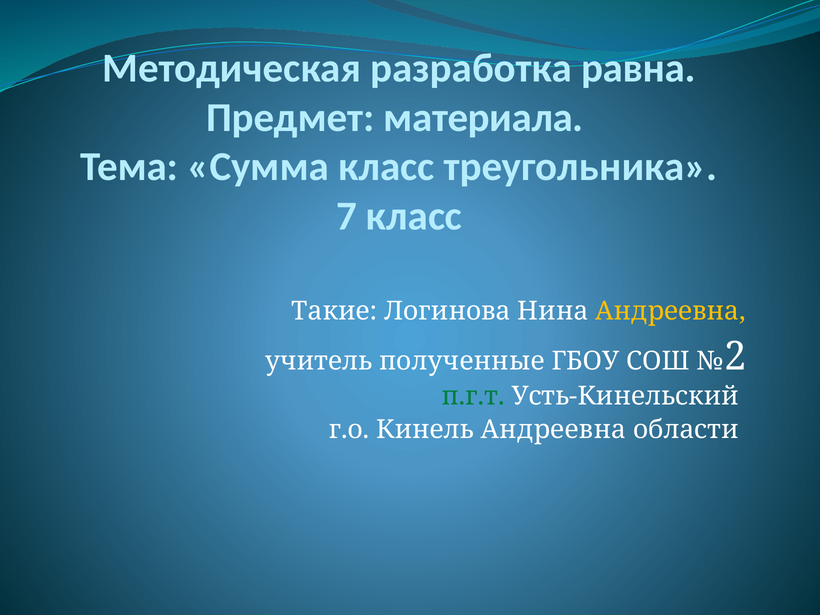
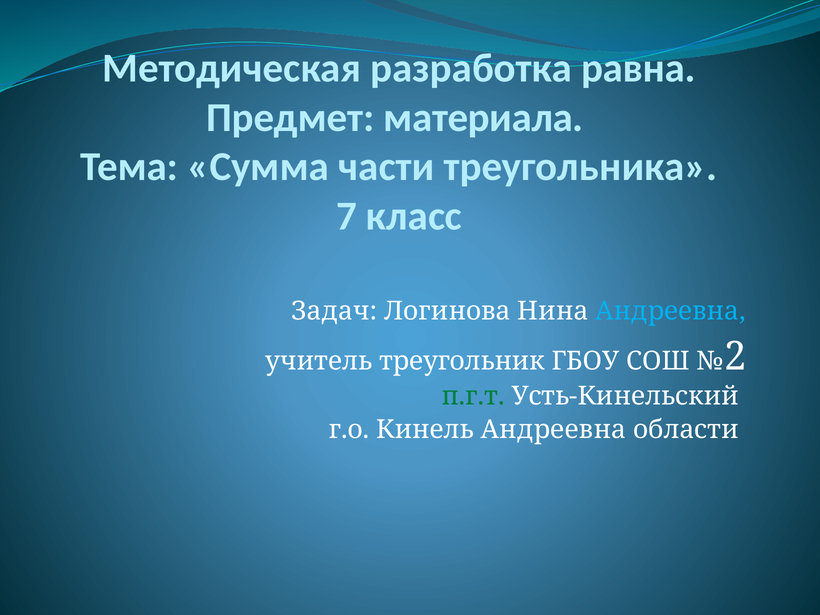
Сумма класс: класс -> части (386, 167)
Такие: Такие -> Задач (334, 311)
Андреевна colour: yellow -> light blue (671, 311)
полученные: полученные -> треугольник (462, 361)
